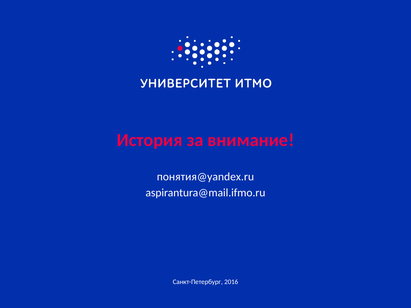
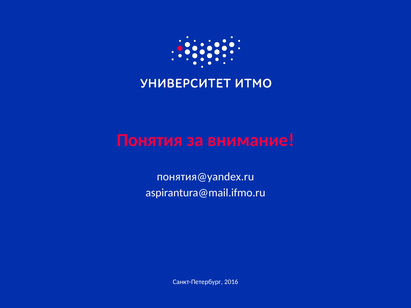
История: История -> Понятия (150, 140)
